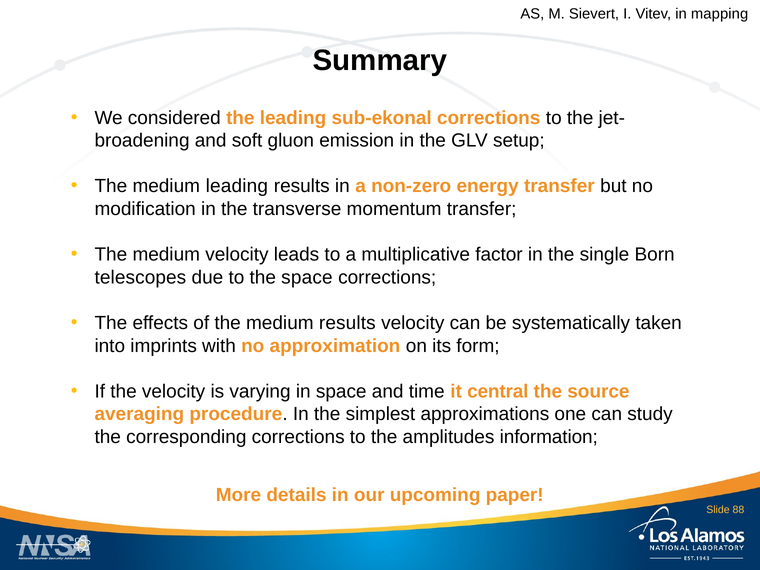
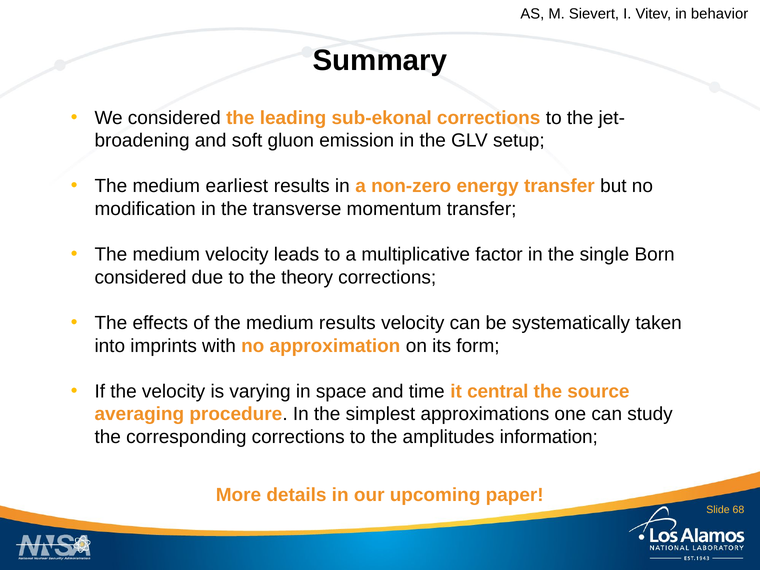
mapping: mapping -> behavior (720, 14)
medium leading: leading -> earliest (237, 186)
telescopes: telescopes -> considered (141, 277)
the space: space -> theory (307, 277)
88: 88 -> 68 (738, 510)
